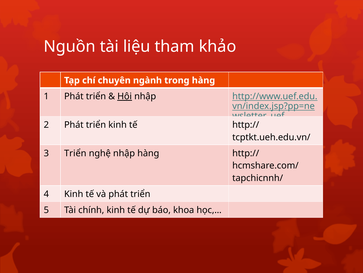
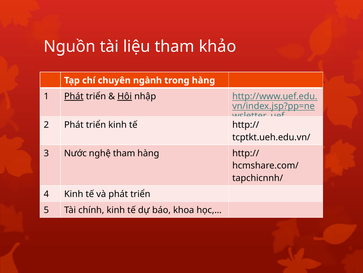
Phát underline: none -> present (74, 96)
3 Triển: Triển -> Nước (75, 153)
nghệ nhập: nhập -> tham (124, 153)
